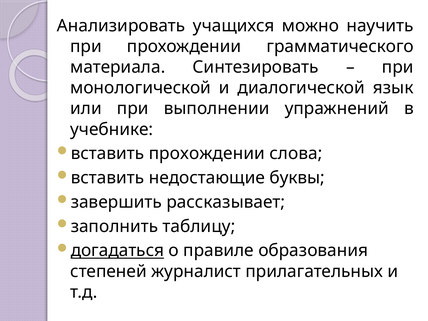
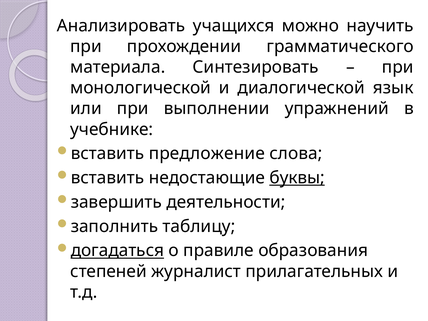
вставить прохождении: прохождении -> предложение (207, 154)
буквы underline: none -> present (297, 178)
рассказывает: рассказывает -> деятельности (226, 202)
